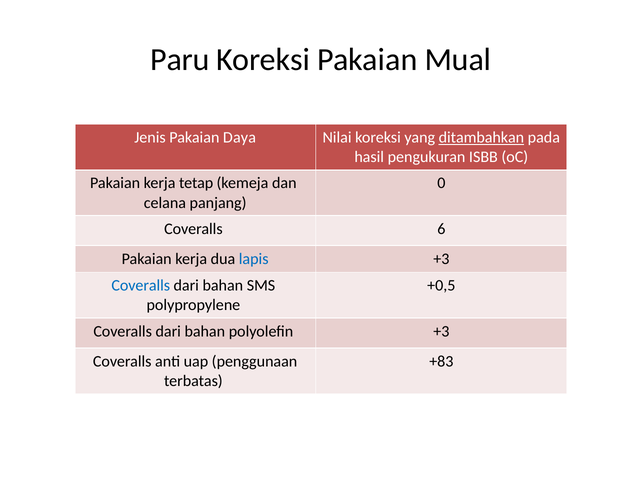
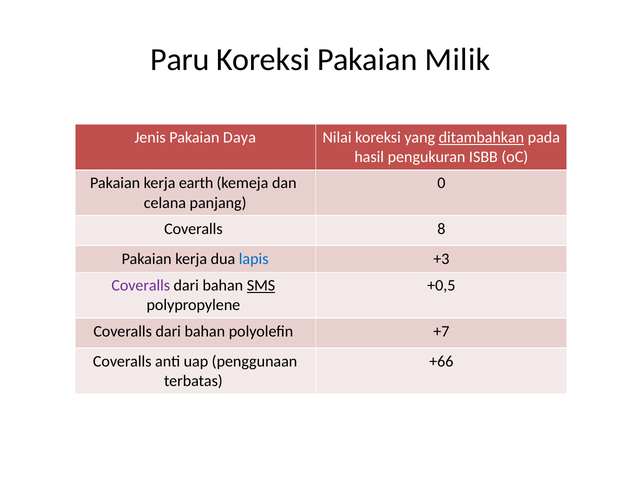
Mual: Mual -> Milik (458, 60)
tetap: tetap -> earth (196, 183)
6: 6 -> 8 (441, 229)
Coveralls colour: blue -> purple (141, 285)
SMS underline: none -> present (261, 285)
polyolefin +3: +3 -> +7 (441, 331)
+83: +83 -> +66 (441, 361)
